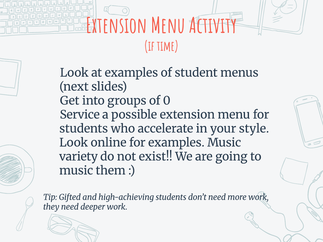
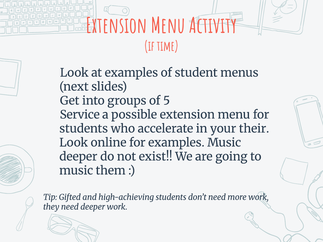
0: 0 -> 5 (167, 101)
style: style -> their (254, 129)
variety: variety -> deeper (78, 157)
